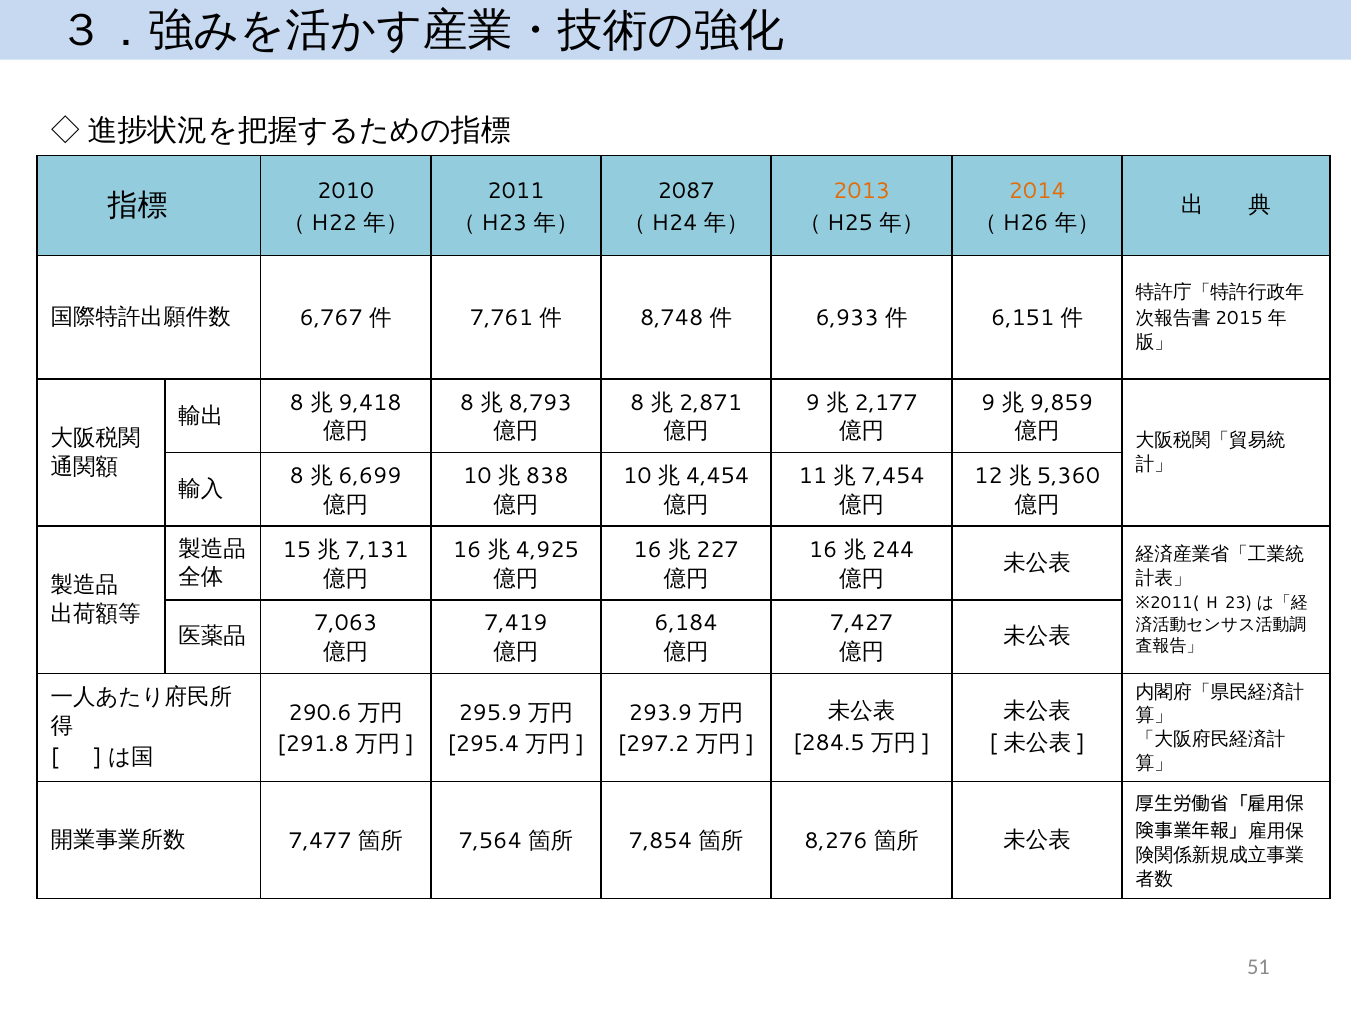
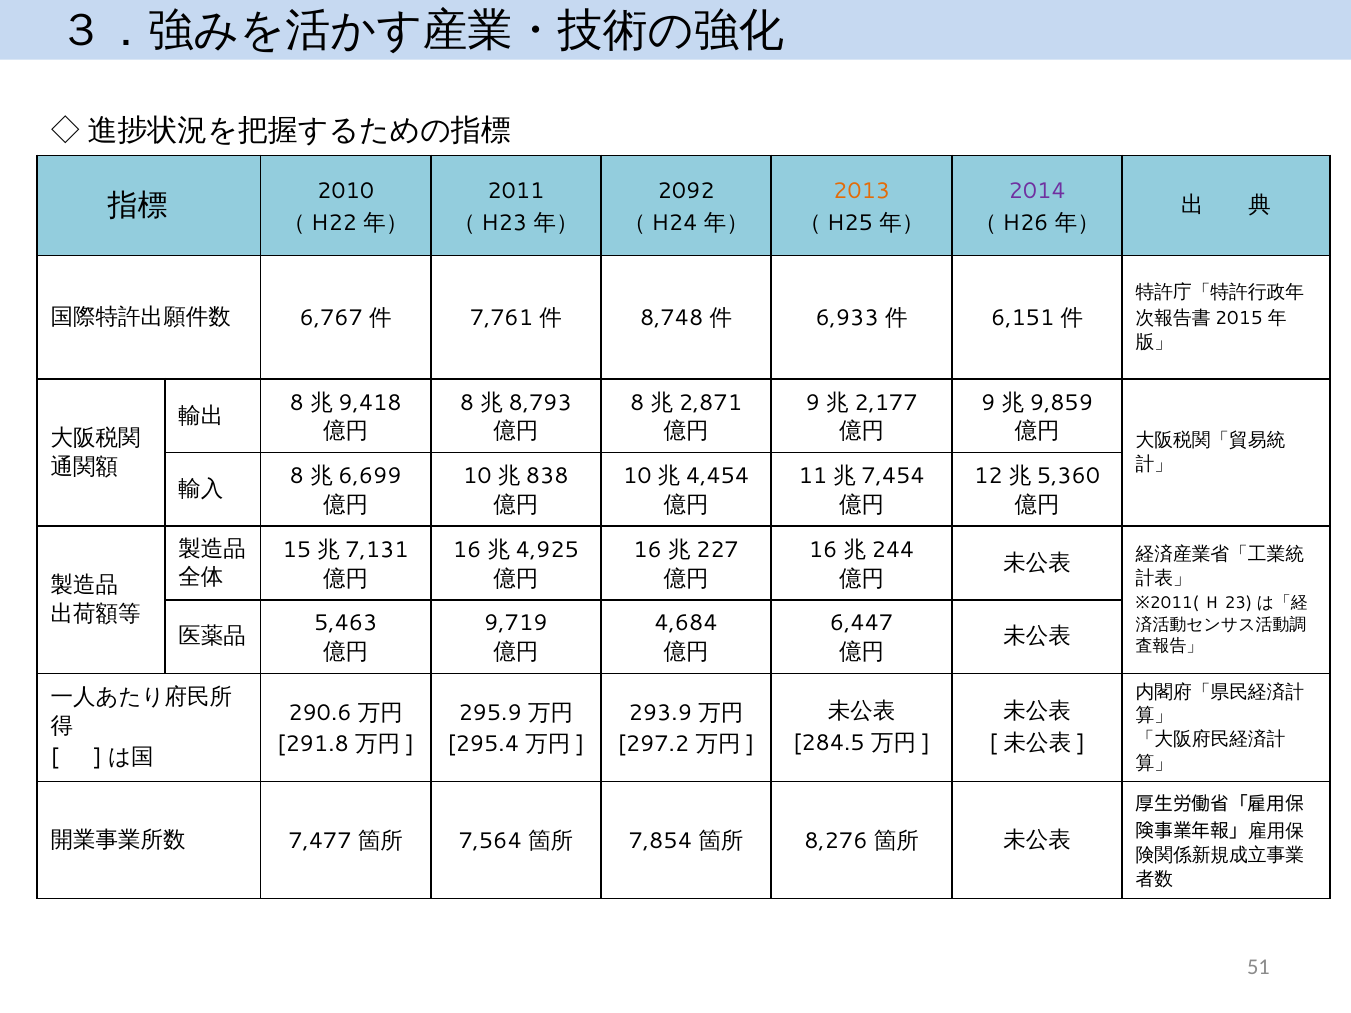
2087: 2087 -> 2092 (686, 191)
2014 colour: orange -> purple (1037, 191)
7,063: 7,063 -> 5,463 (346, 624)
7,419: 7,419 -> 9,719 (516, 624)
6,184: 6,184 -> 4,684 (686, 624)
7,427: 7,427 -> 6,447 (862, 624)
